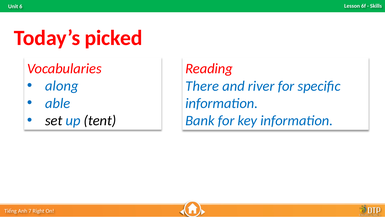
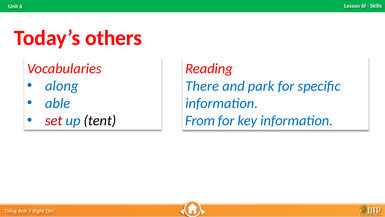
picked: picked -> others (114, 38)
river: river -> park (261, 86)
set colour: black -> red (54, 120)
Bank: Bank -> From (200, 120)
